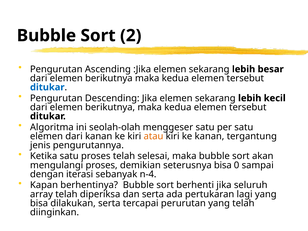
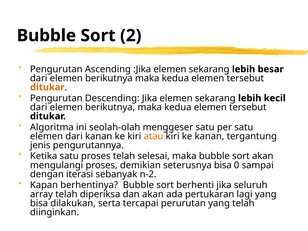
ditukar colour: blue -> orange (47, 87)
n-4: n-4 -> n-2 (148, 174)
dan serta: serta -> akan (153, 194)
